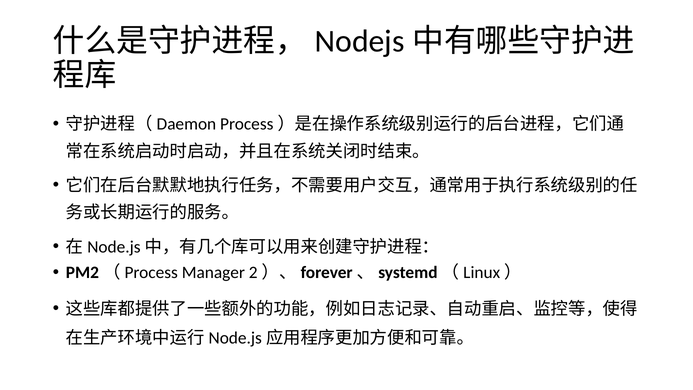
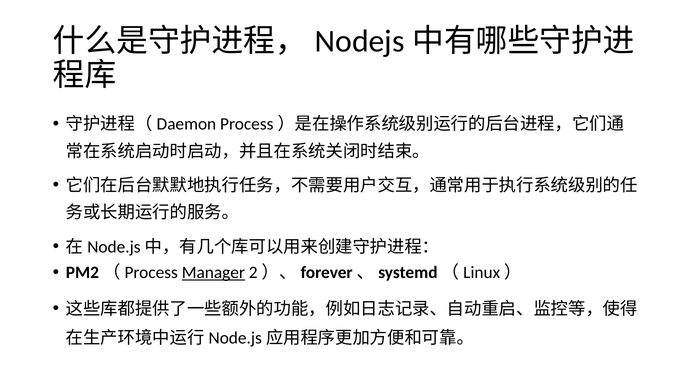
Manager underline: none -> present (213, 272)
